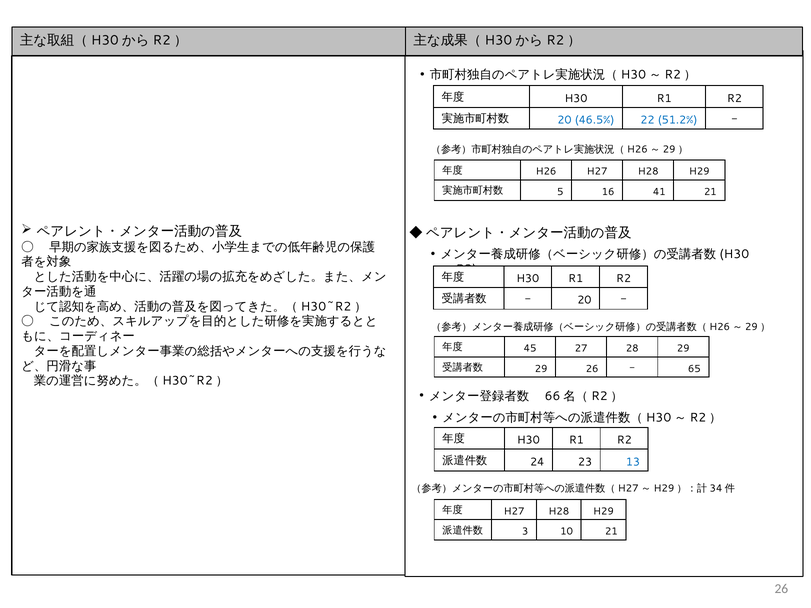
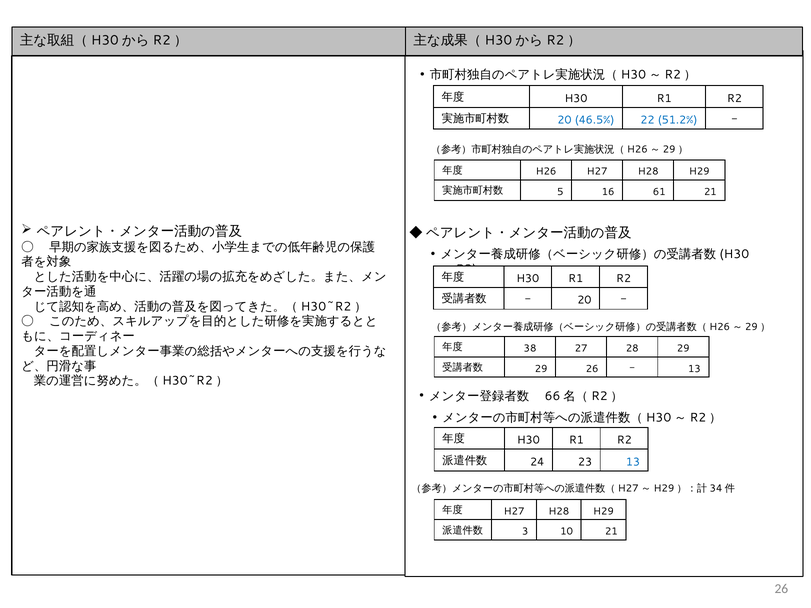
41: 41 -> 61 (659, 192)
45: 45 -> 38 (530, 348)
65: 65 -> 13 (694, 369)
